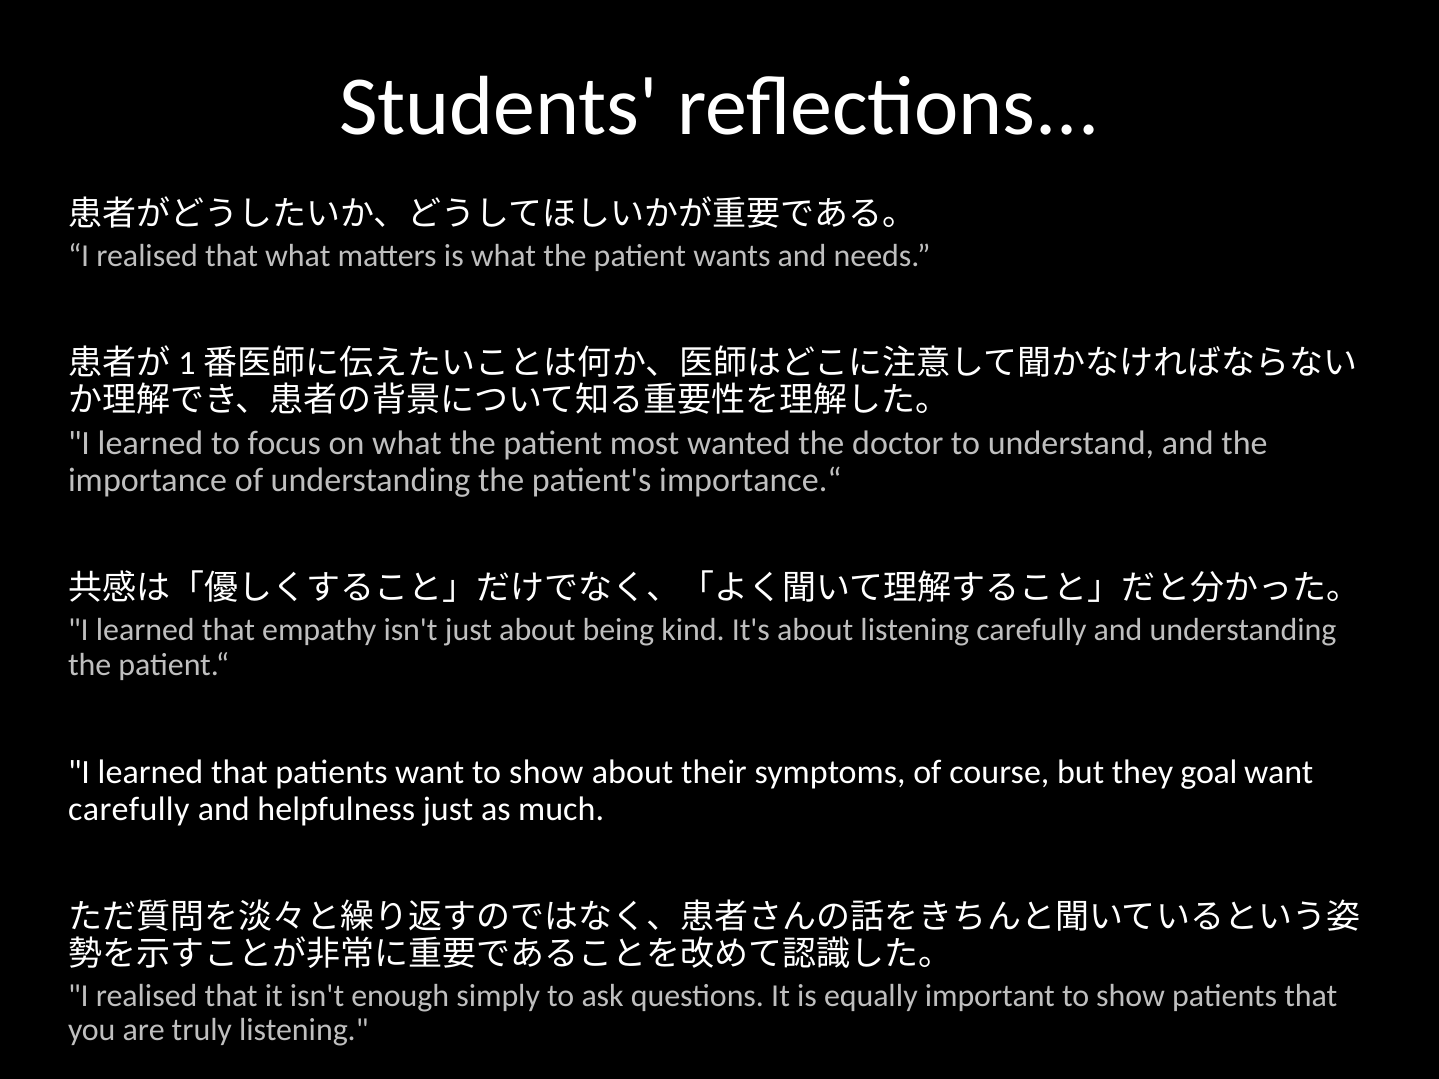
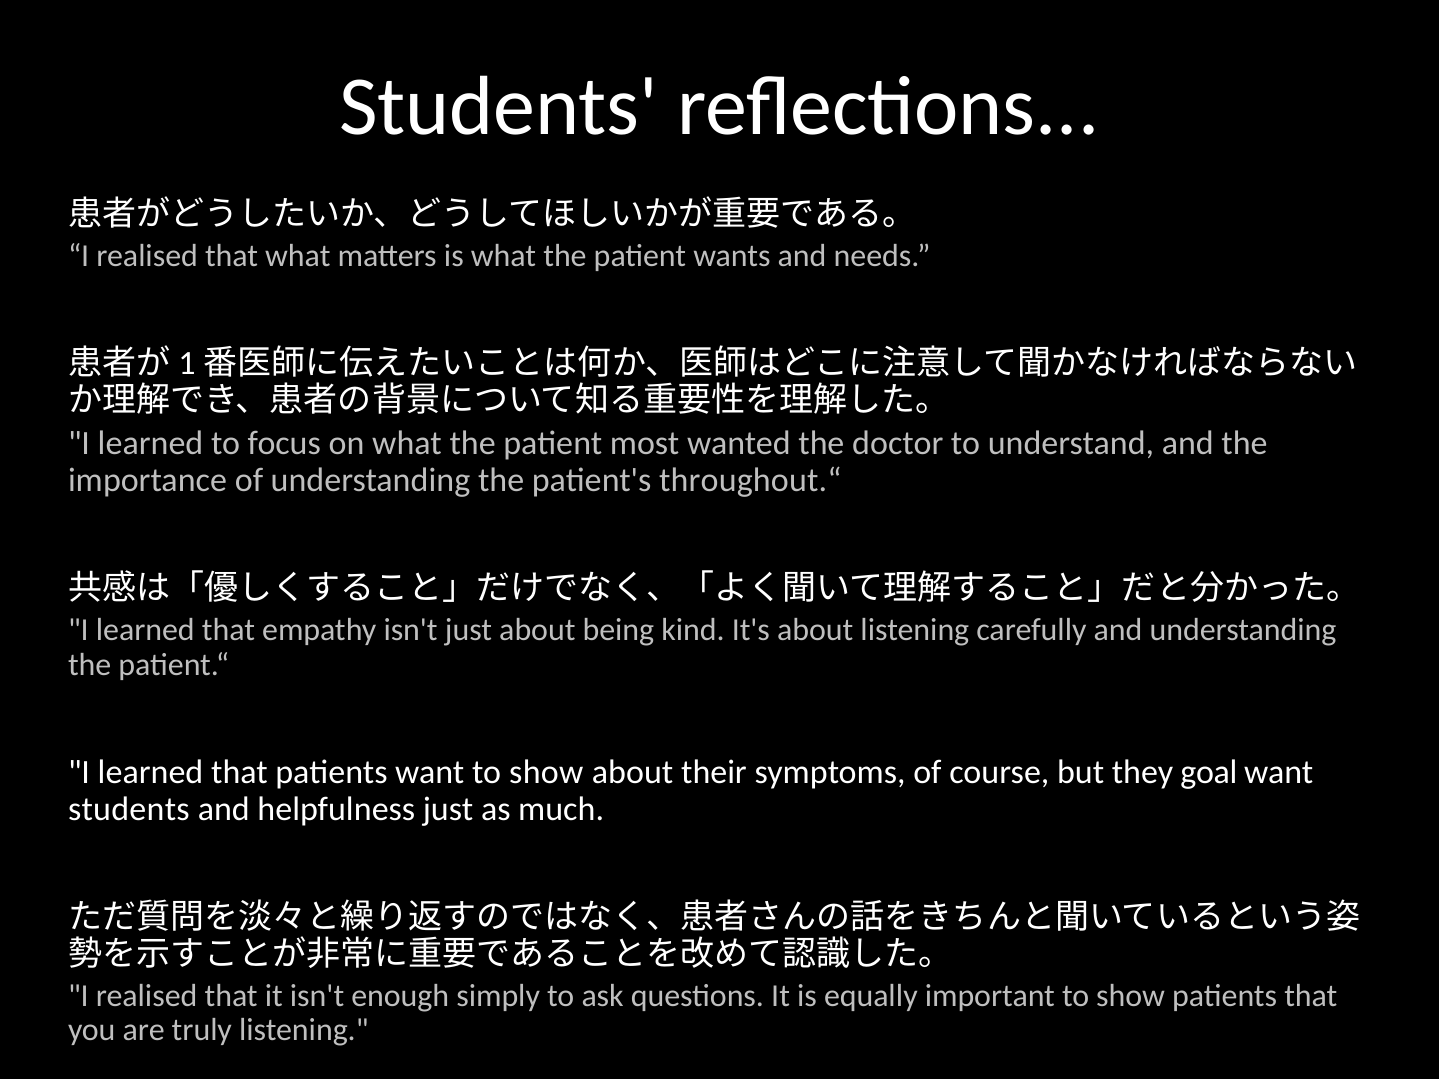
importance.“: importance.“ -> throughout.“ (750, 480)
carefully: carefully -> students (129, 809)
